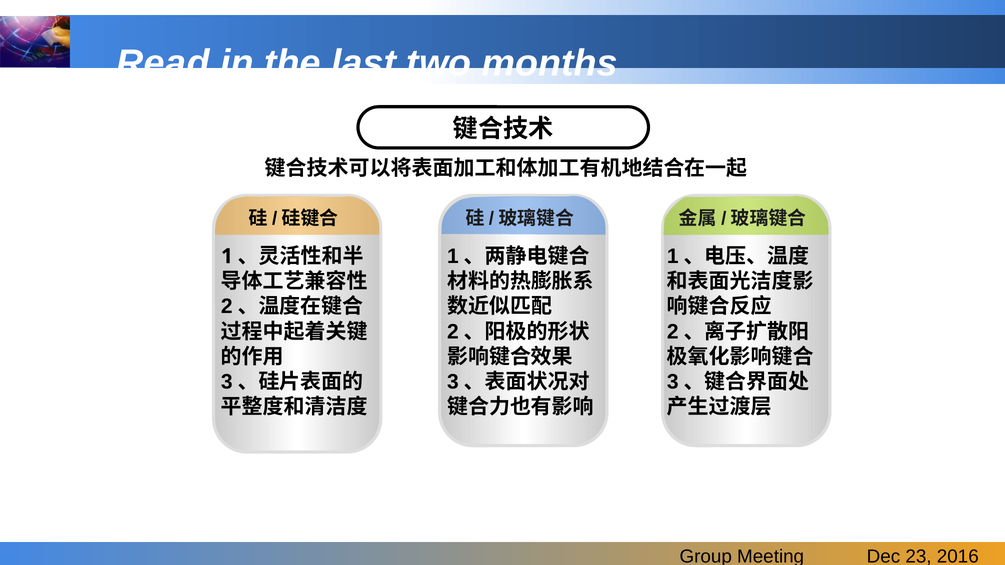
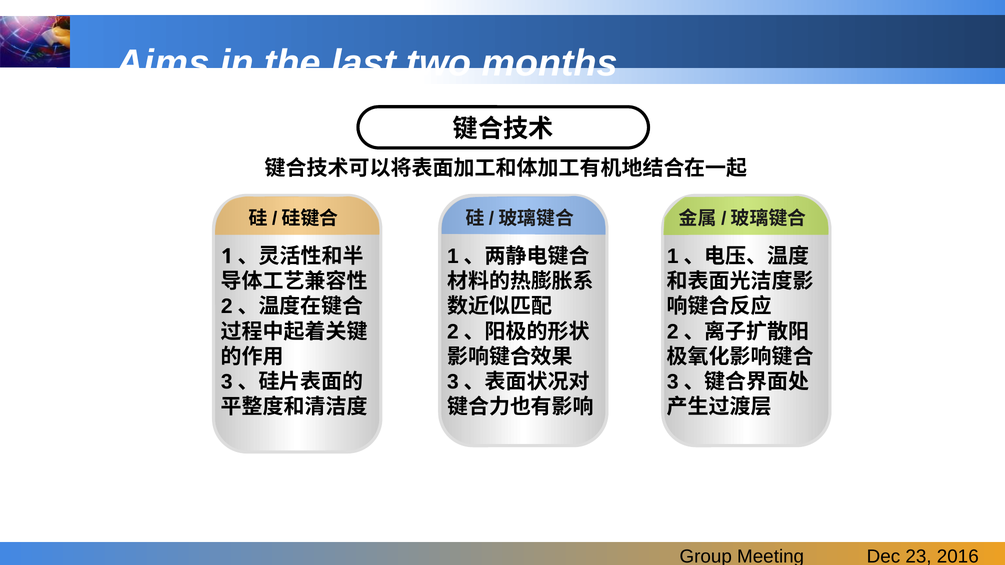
Read: Read -> Aims (163, 64)
